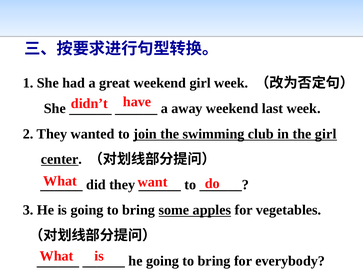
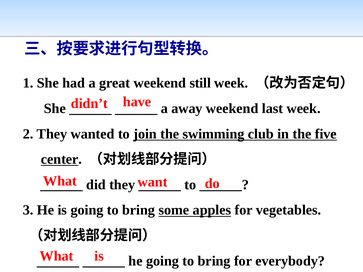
weekend girl: girl -> still (200, 83)
the girl: girl -> five (326, 134)
